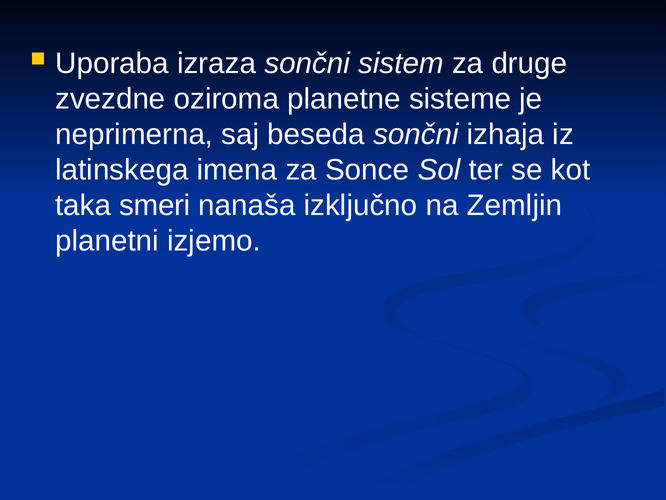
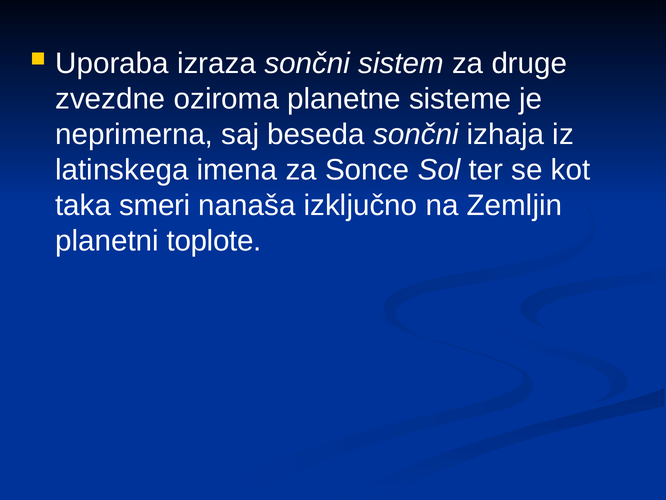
izjemo: izjemo -> toplote (214, 241)
